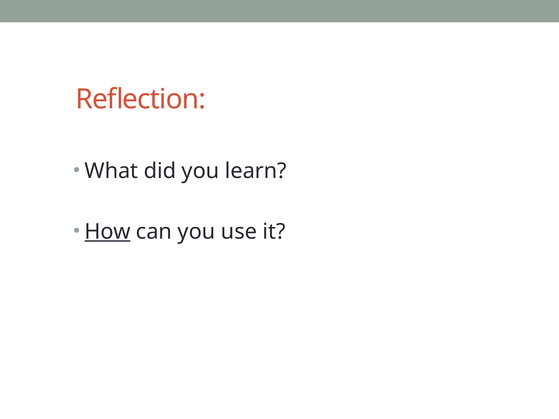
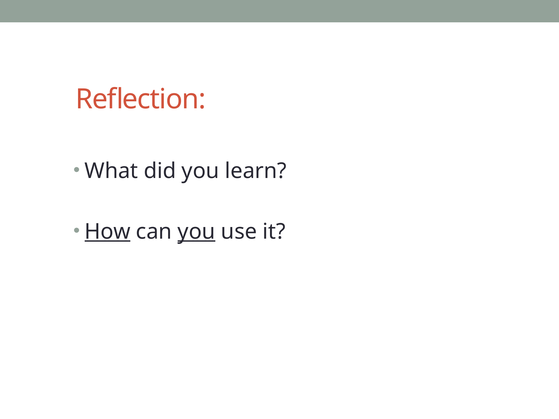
you underline: none -> present (196, 232)
